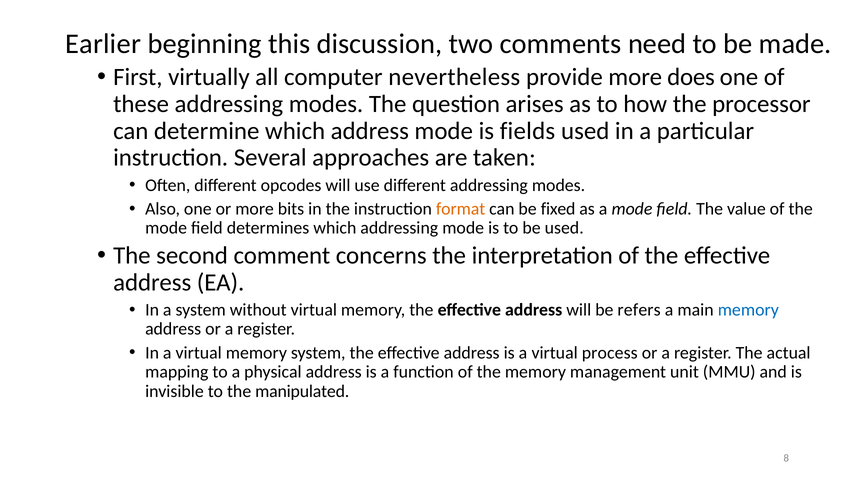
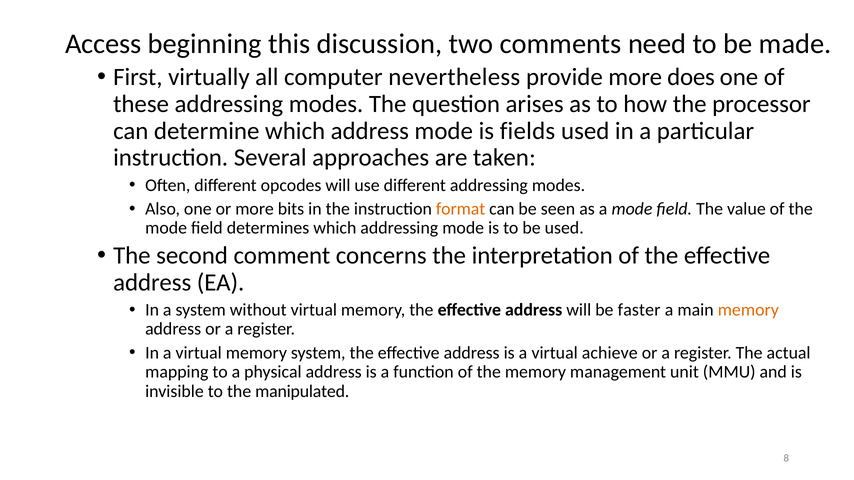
Earlier: Earlier -> Access (103, 44)
fixed: fixed -> seen (558, 209)
refers: refers -> faster (639, 310)
memory colour: blue -> orange (748, 310)
process: process -> achieve (610, 353)
